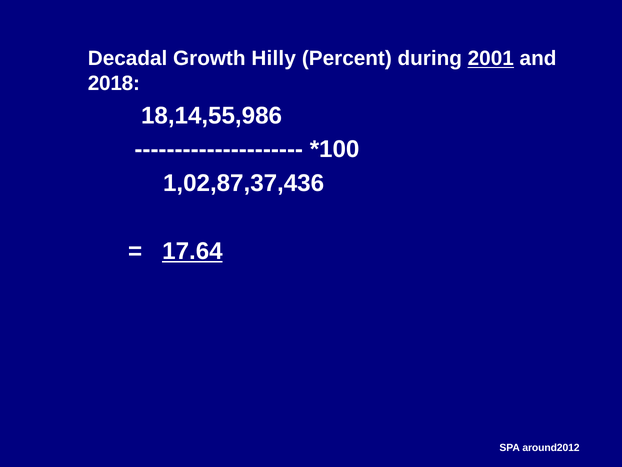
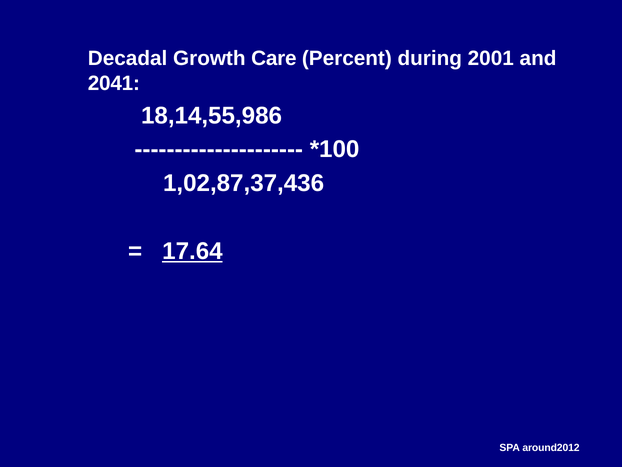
Hilly: Hilly -> Care (274, 58)
2001 underline: present -> none (491, 58)
2018: 2018 -> 2041 (114, 83)
